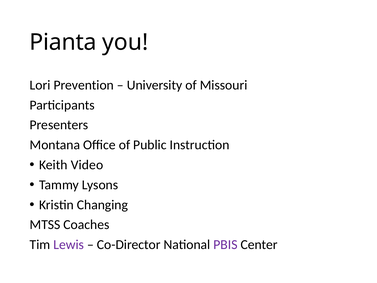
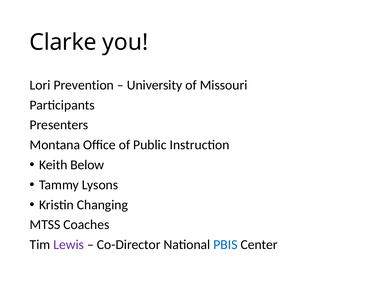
Pianta: Pianta -> Clarke (63, 42)
Video: Video -> Below (87, 165)
PBIS colour: purple -> blue (225, 244)
